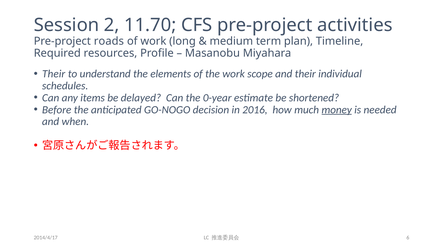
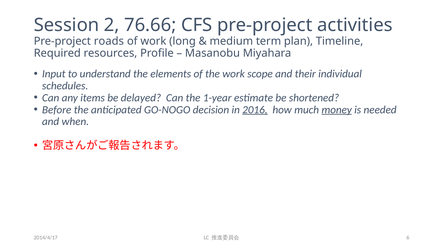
11.70: 11.70 -> 76.66 (150, 25)
Their: Their -> Input (54, 74)
0-year: 0-year -> 1-year (217, 98)
2016 underline: none -> present (255, 110)
